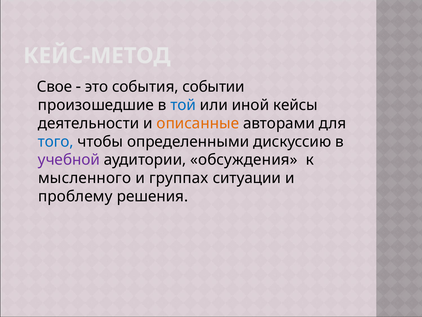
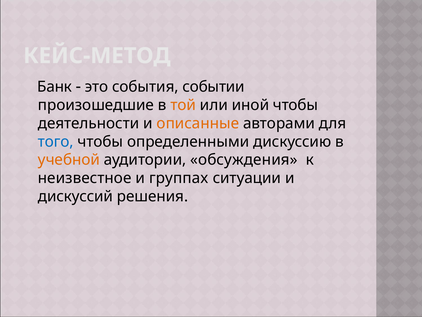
Свое: Свое -> Банк (55, 87)
той colour: blue -> orange (183, 105)
иной кейсы: кейсы -> чтобы (295, 105)
учебной colour: purple -> orange (69, 160)
мысленного: мысленного -> неизвестное (85, 178)
проблему: проблему -> дискуссий (75, 196)
